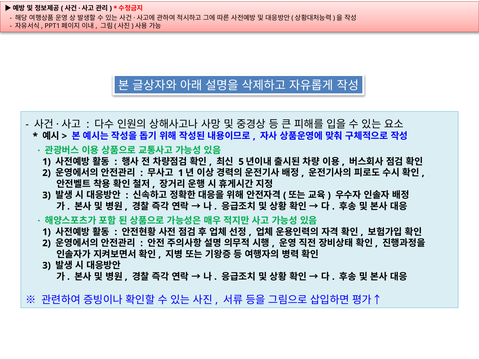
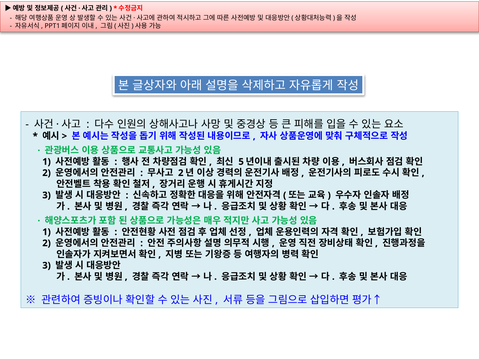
1: 1 -> 2 (181, 173)
